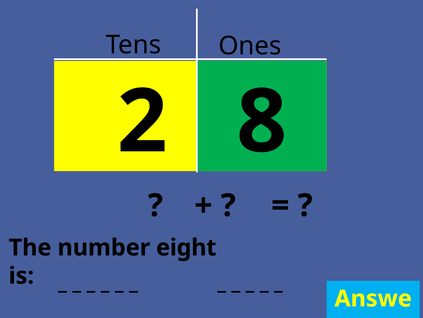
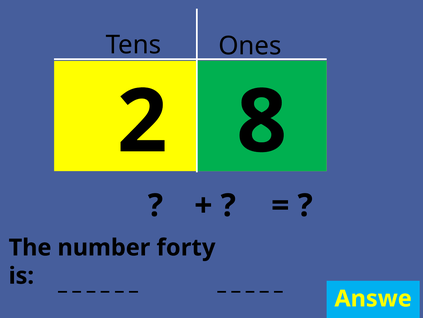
eight: eight -> forty (186, 247)
